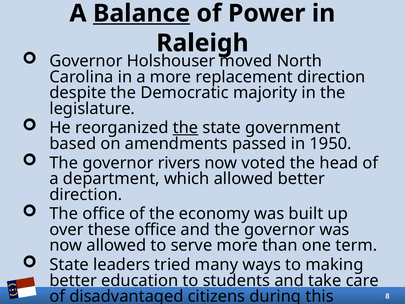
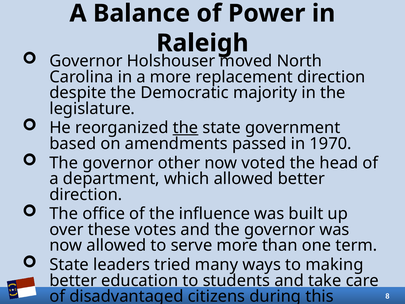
Balance underline: present -> none (142, 13)
1950: 1950 -> 1970 (331, 144)
rivers: rivers -> other (179, 163)
economy: economy -> influence (214, 214)
these office: office -> votes (155, 229)
